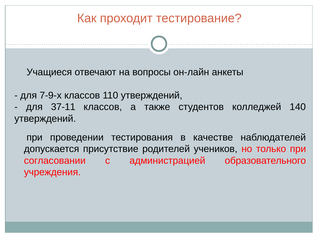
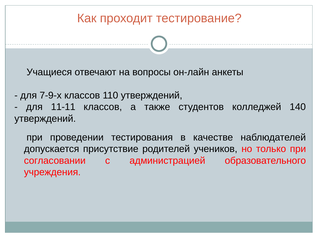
37-11: 37-11 -> 11-11 (63, 107)
